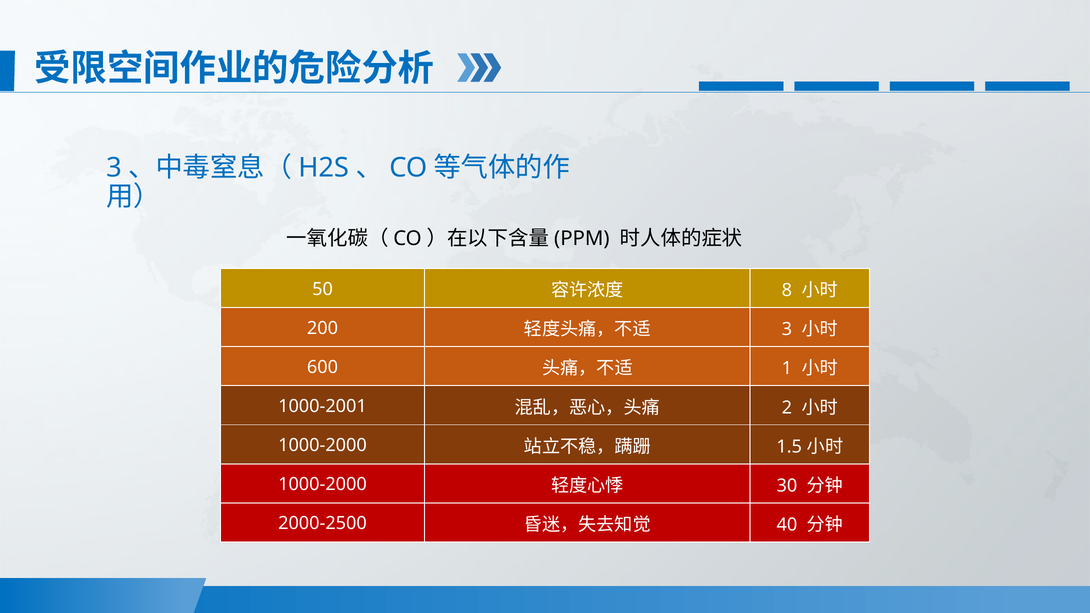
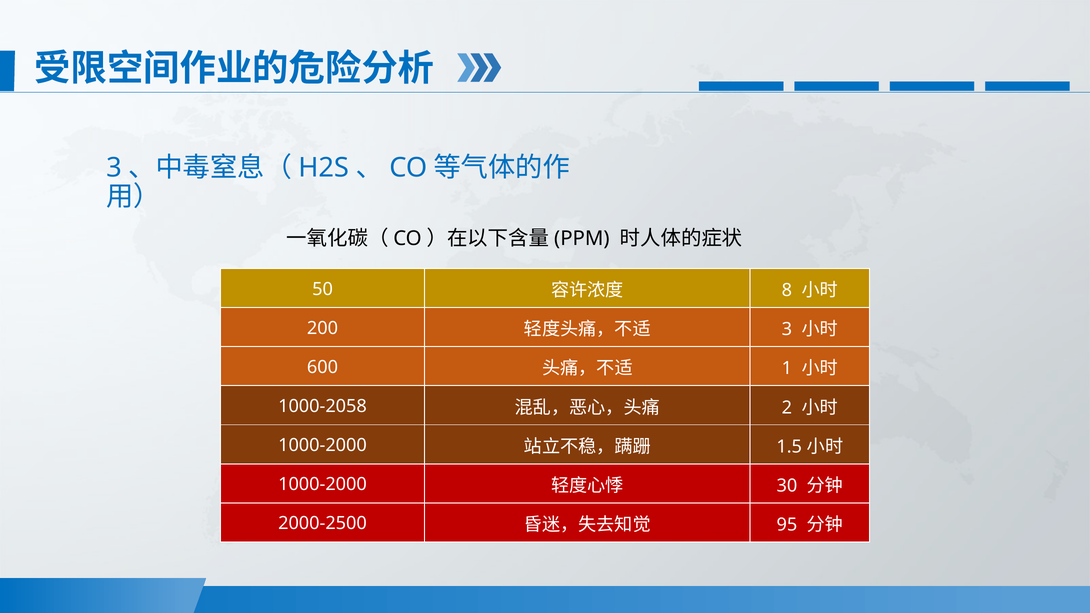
1000-2001: 1000-2001 -> 1000-2058 (322, 406)
40: 40 -> 95 (787, 525)
